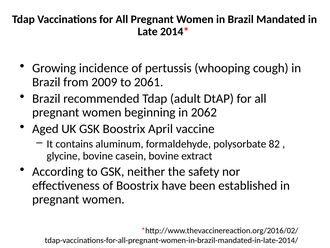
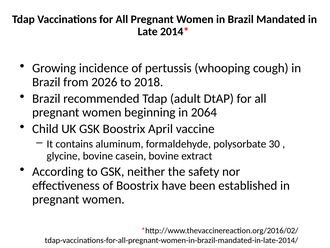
2009: 2009 -> 2026 (104, 82)
2061: 2061 -> 2018 (149, 82)
2062: 2062 -> 2064 (204, 112)
Aged: Aged -> Child (45, 129)
82: 82 -> 30 (274, 144)
